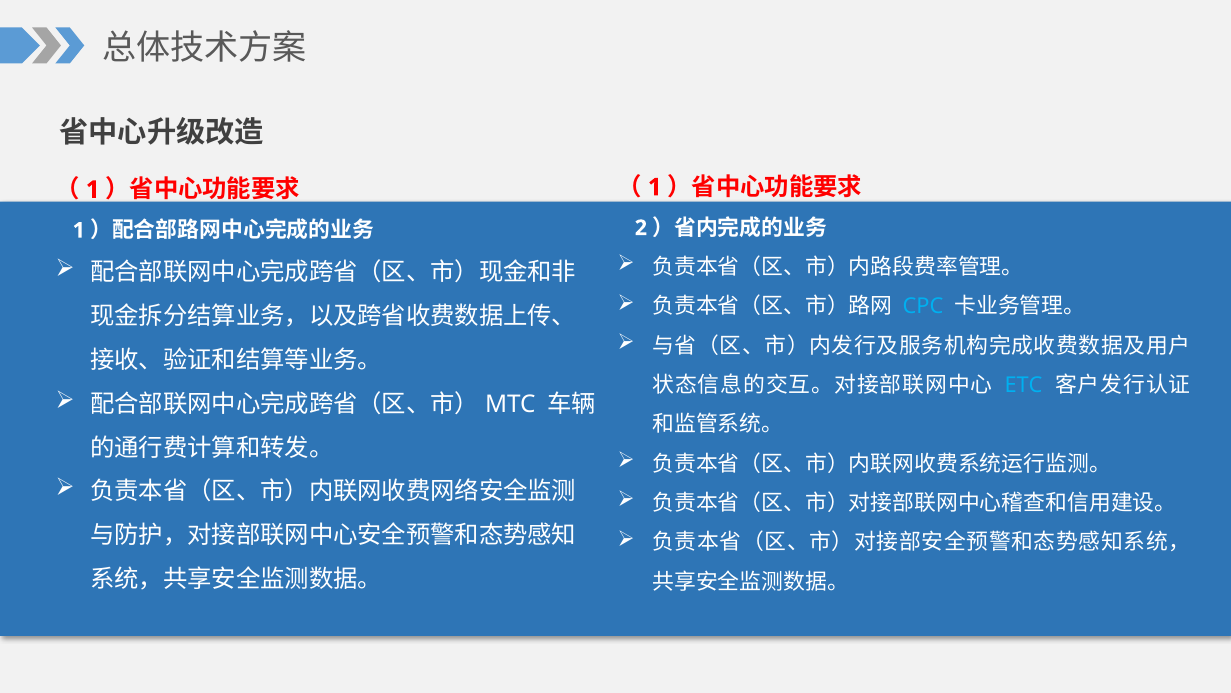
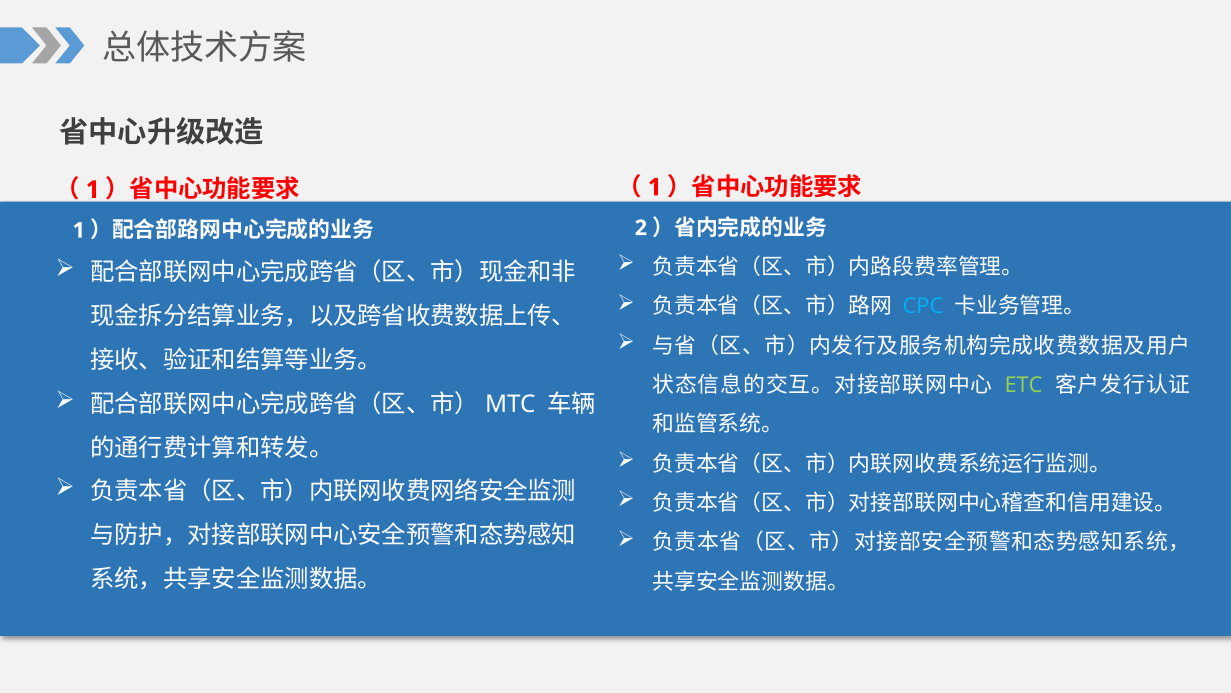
ETC colour: light blue -> light green (1024, 385)
